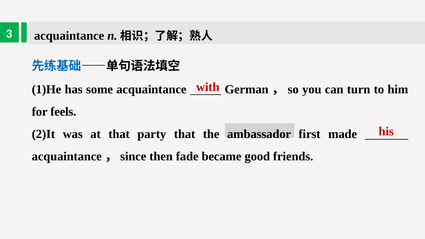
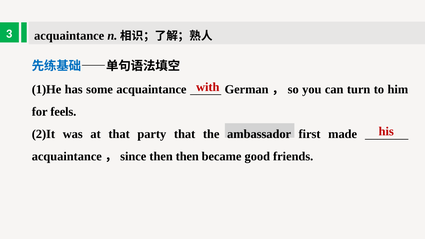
then fade: fade -> then (187, 156)
